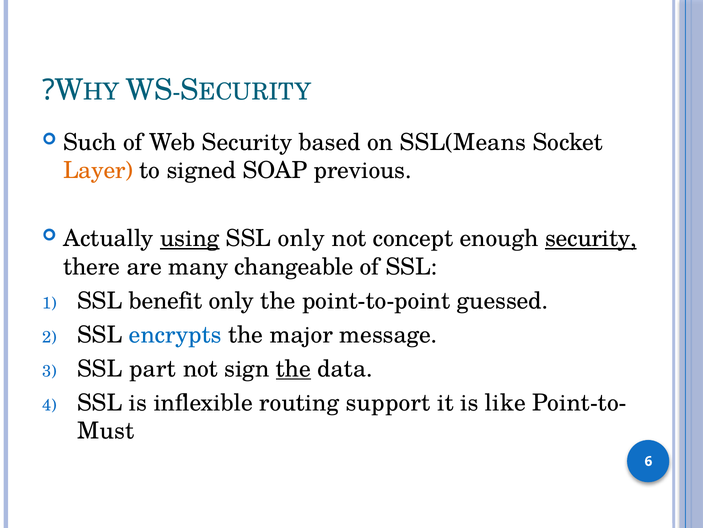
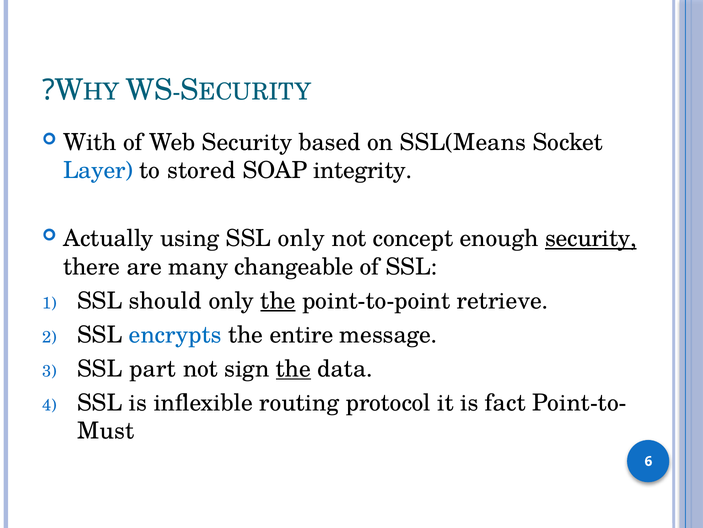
Such: Such -> With (90, 142)
Layer colour: orange -> blue (98, 170)
signed: signed -> stored (201, 170)
previous: previous -> integrity (363, 170)
using underline: present -> none (190, 238)
benefit: benefit -> should (165, 300)
the underline: none -> present (278, 300)
guessed: guessed -> retrieve (503, 300)
major: major -> entire (301, 334)
support: support -> protocol (388, 402)
like: like -> fact (505, 402)
